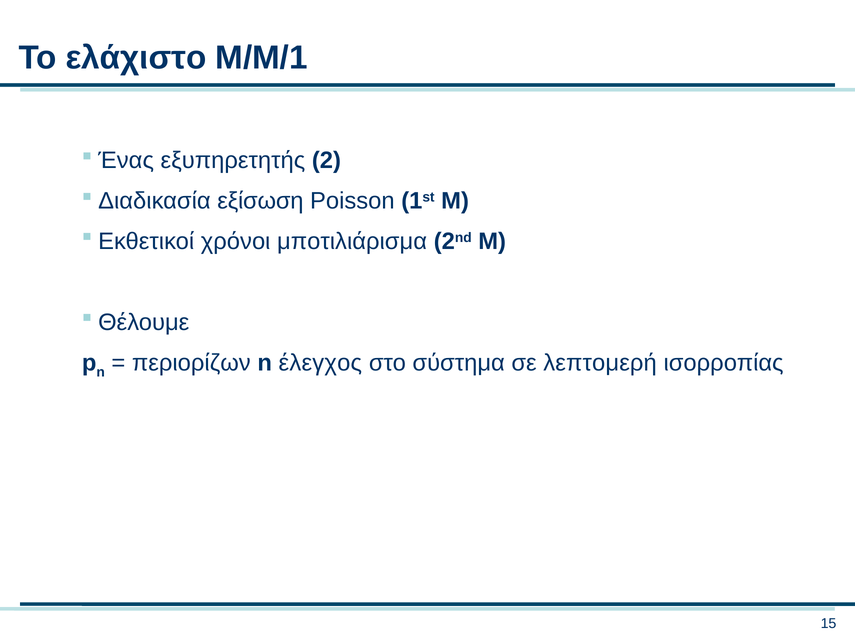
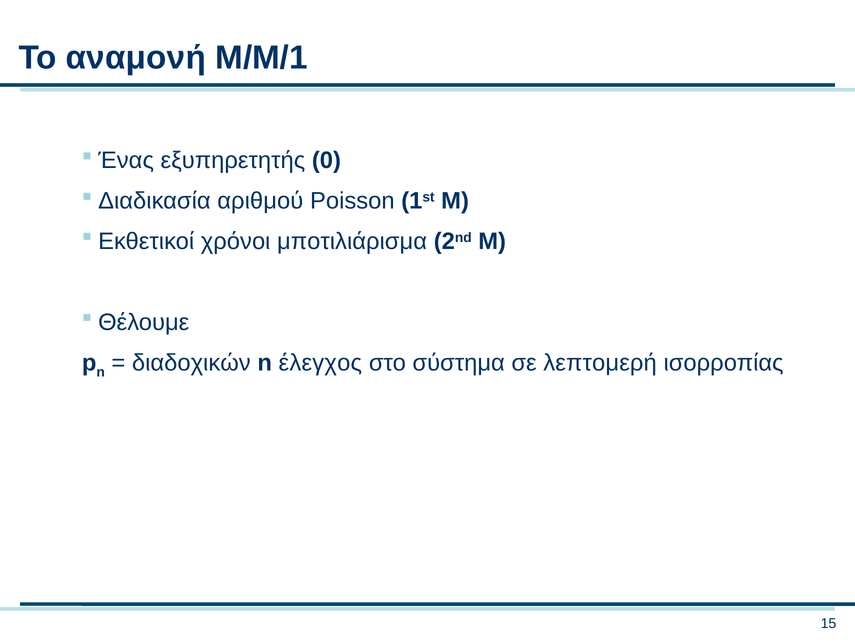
ελάχιστο: ελάχιστο -> αναμονή (136, 58)
2: 2 -> 0 (326, 160)
εξίσωση: εξίσωση -> αριθμού (260, 201)
περιορίζων: περιορίζων -> διαδοχικών (191, 362)
